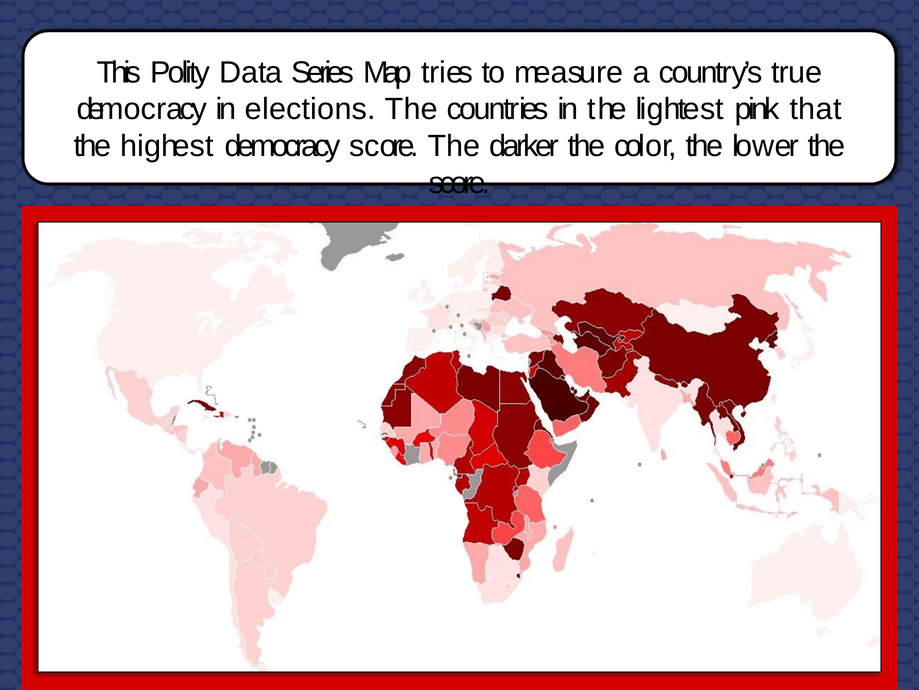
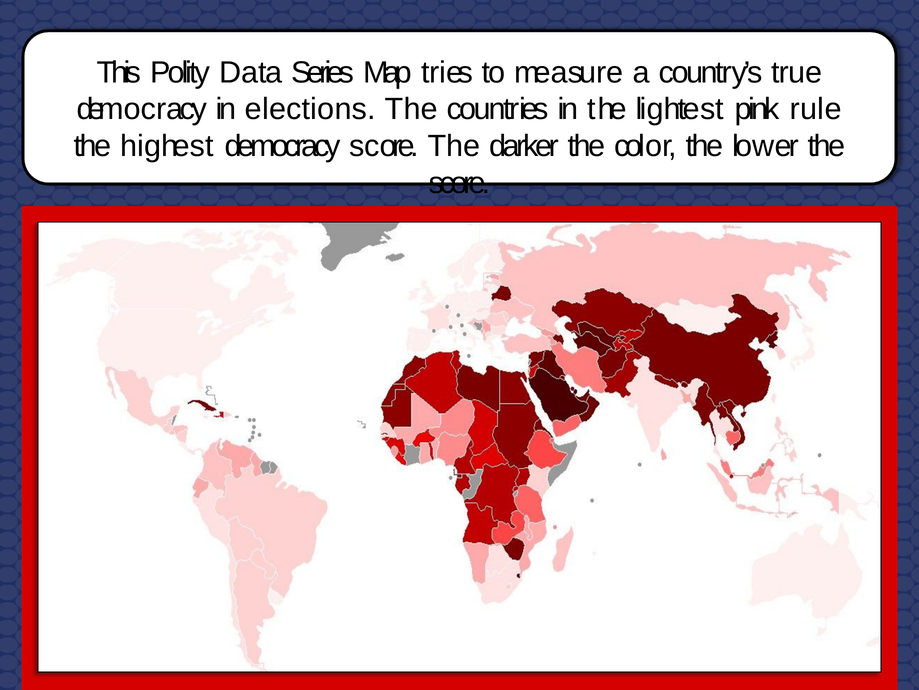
that: that -> rule (816, 109)
